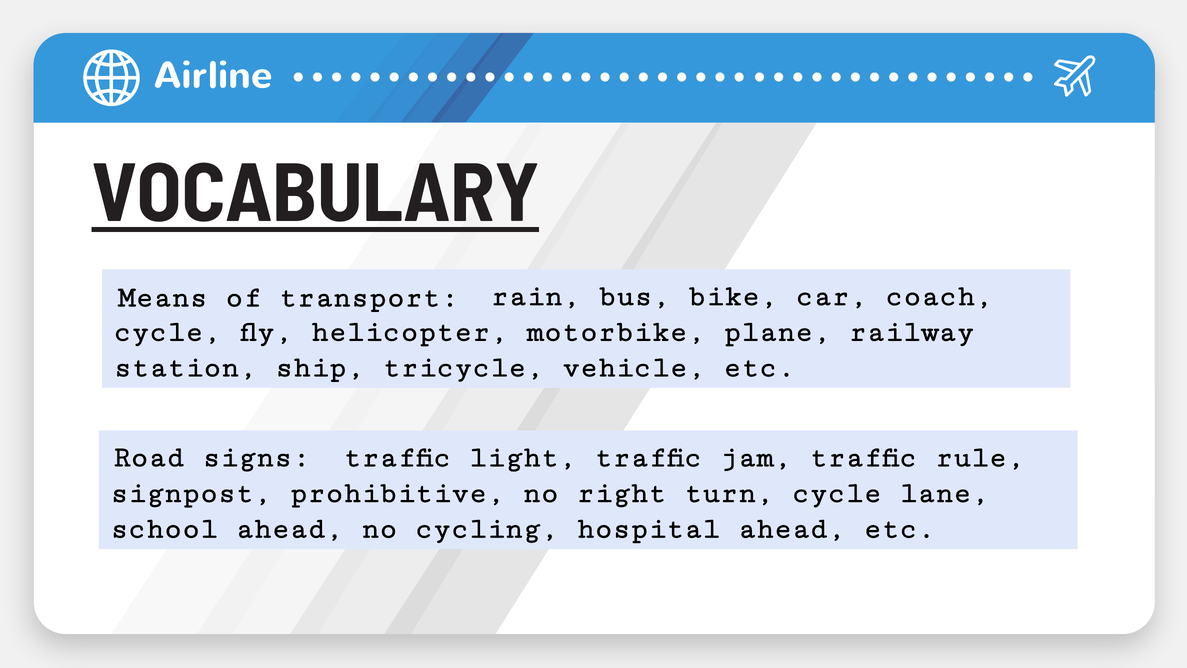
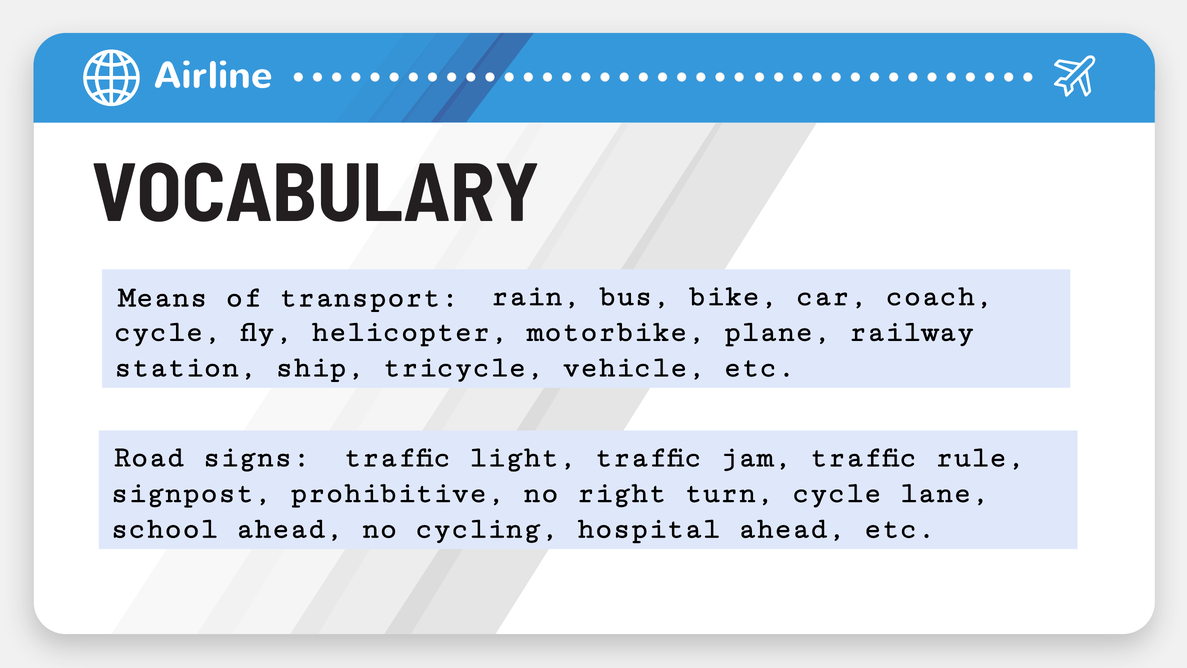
VOCABULARY underline: present -> none (316, 194)
